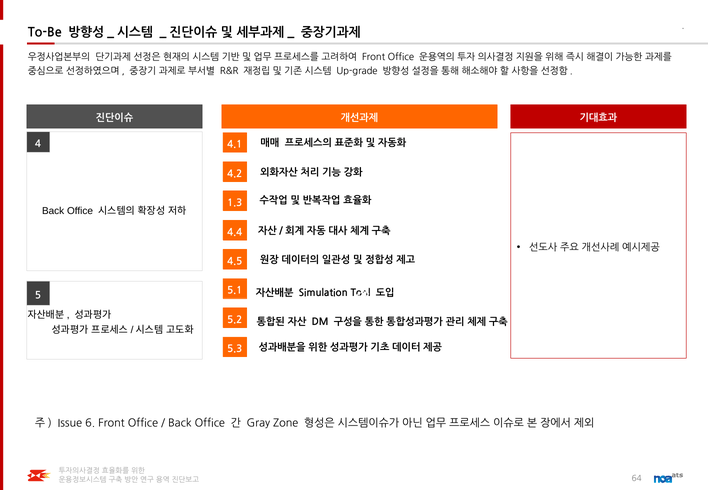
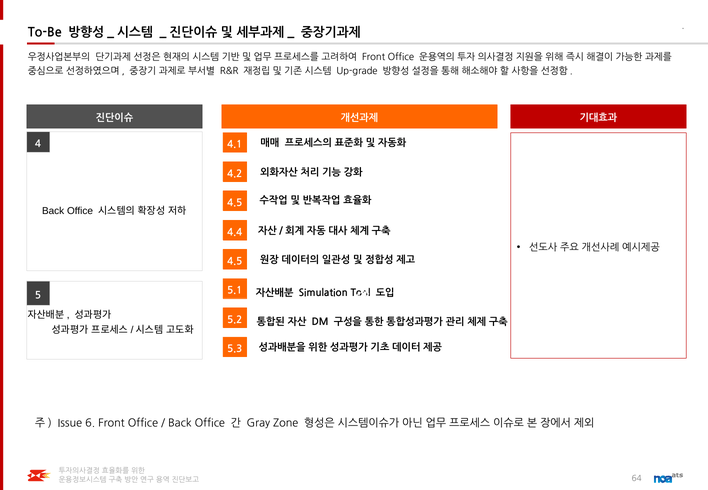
1.3: 1.3 -> 4.5 (235, 203)
